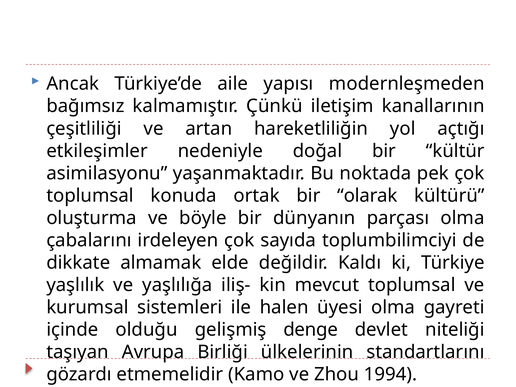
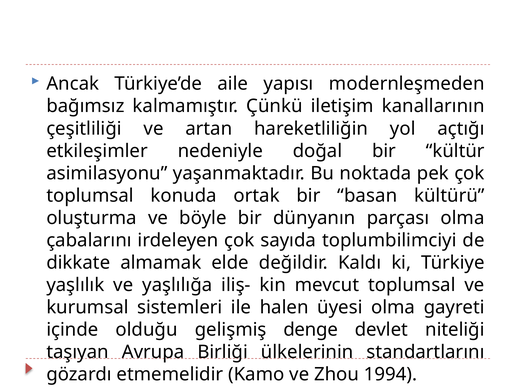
olarak: olarak -> basan (367, 196)
